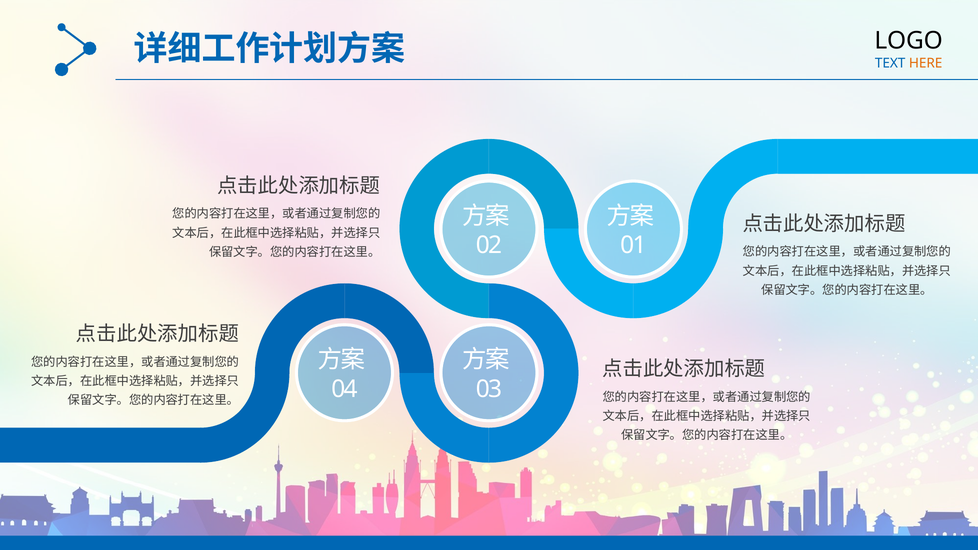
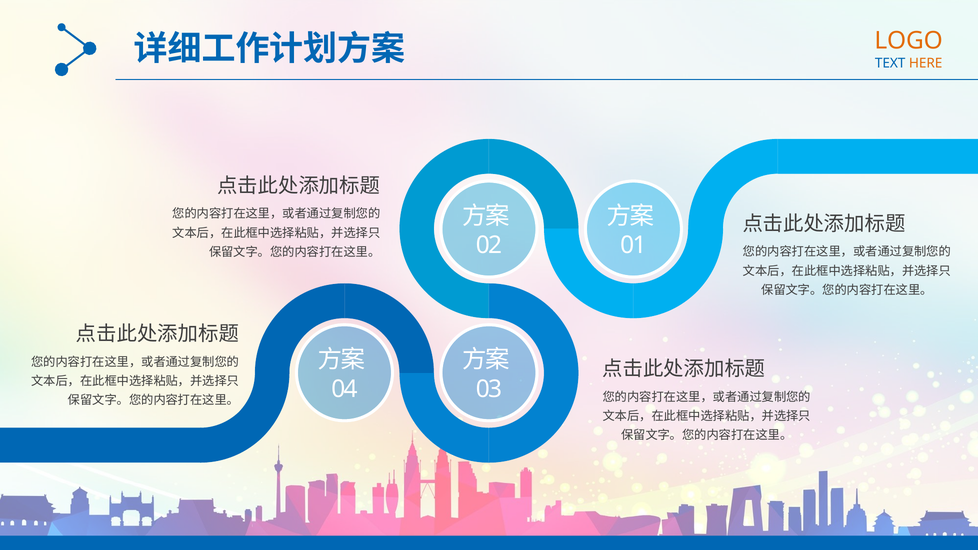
LOGO colour: black -> orange (909, 41)
